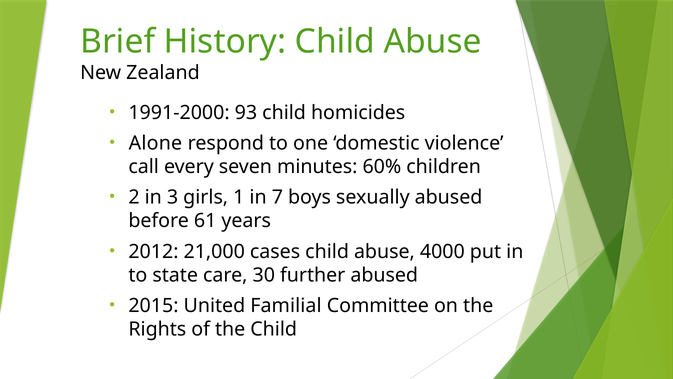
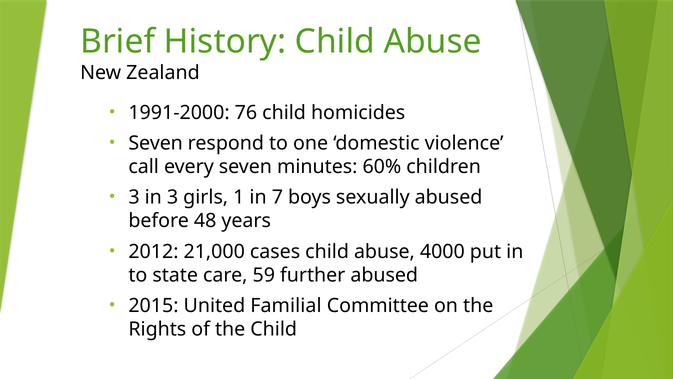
93: 93 -> 76 (246, 112)
Alone: Alone -> Seven (156, 143)
2: 2 -> 3 (134, 197)
61: 61 -> 48 (205, 221)
30: 30 -> 59 (264, 275)
